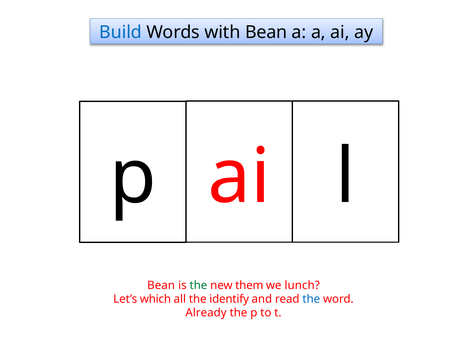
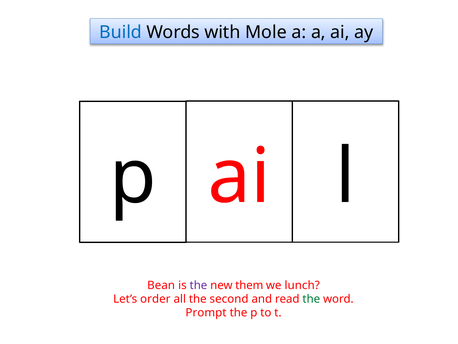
with Bean: Bean -> Mole (266, 32)
the colour: green -> purple (198, 285)
which: which -> order (155, 299)
identify: identify -> second (229, 299)
the colour: blue -> green (311, 299)
Already: Already -> Prompt (206, 312)
